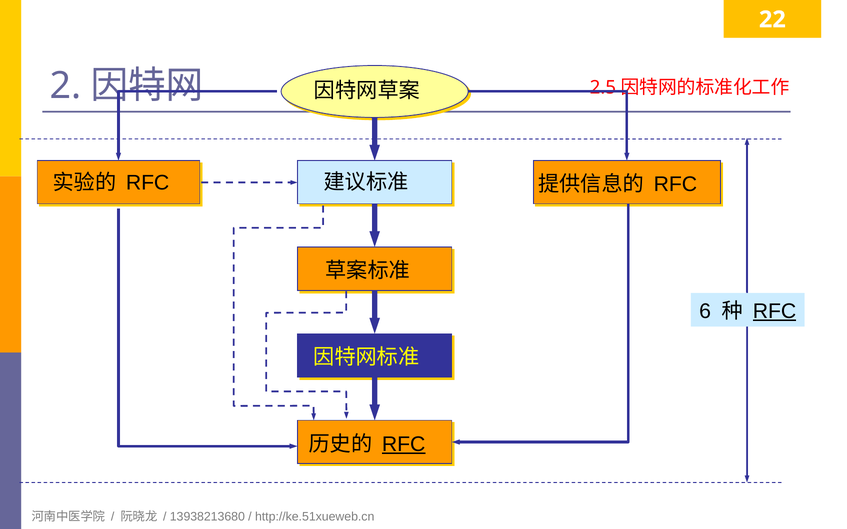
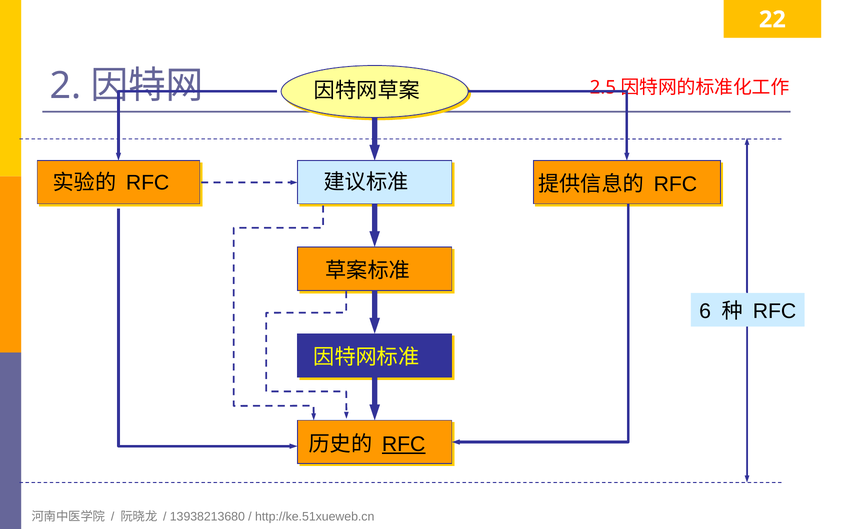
RFC underline: present -> none (775, 311)
